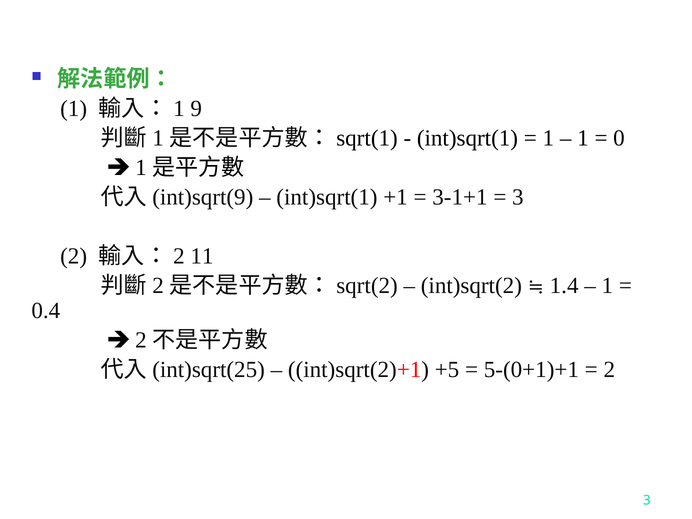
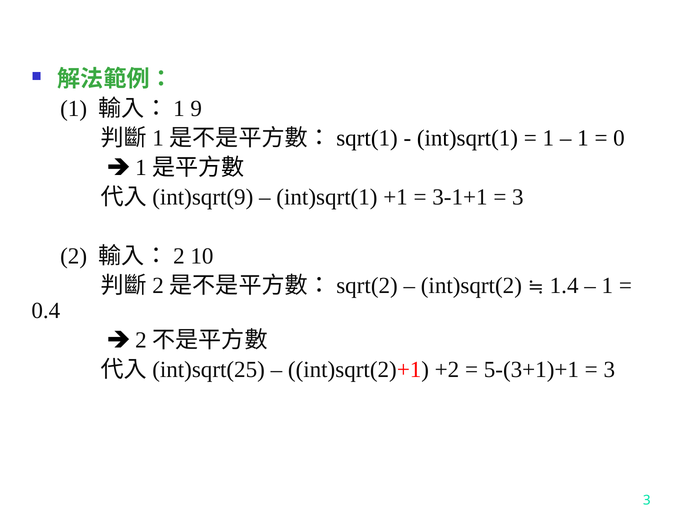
11: 11 -> 10 (202, 256)
+5: +5 -> +2 (447, 370)
5-(0+1)+1: 5-(0+1)+1 -> 5-(3+1)+1 (531, 370)
2: 2 -> 3 (609, 370)
